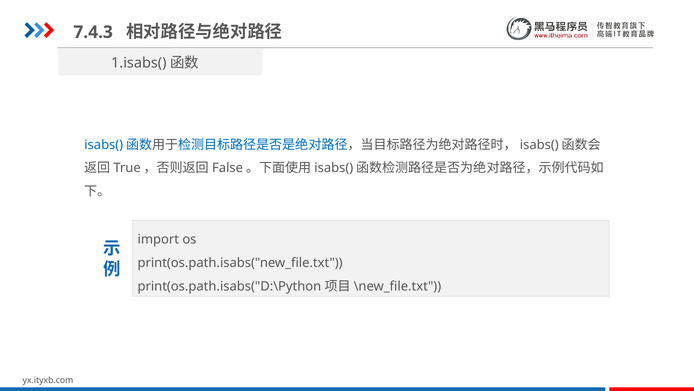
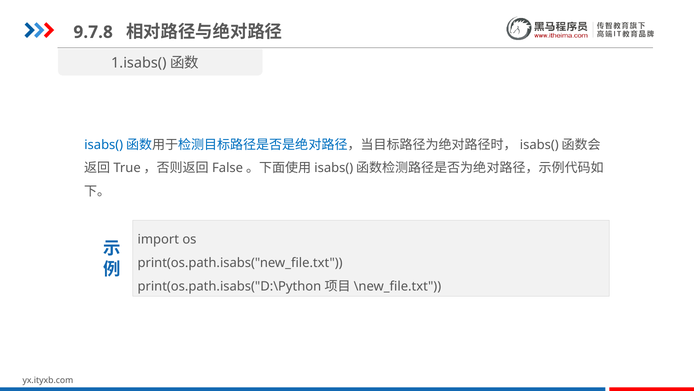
7.4.3: 7.4.3 -> 9.7.8 (93, 32)
